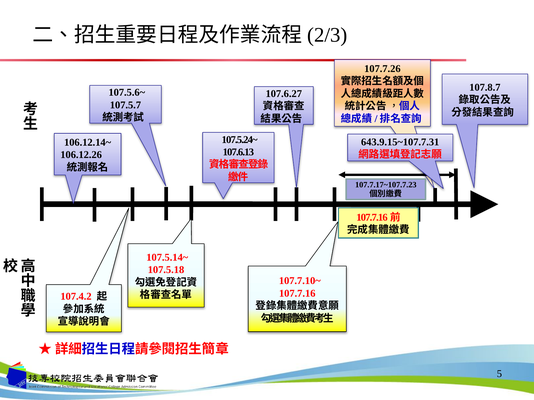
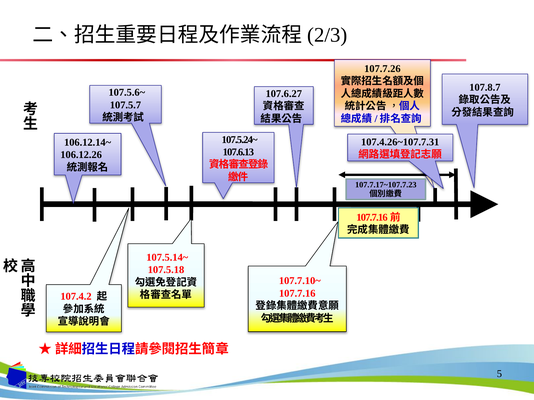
643.9.15~107.7.31: 643.9.15~107.7.31 -> 107.4.26~107.7.31 (400, 142)
